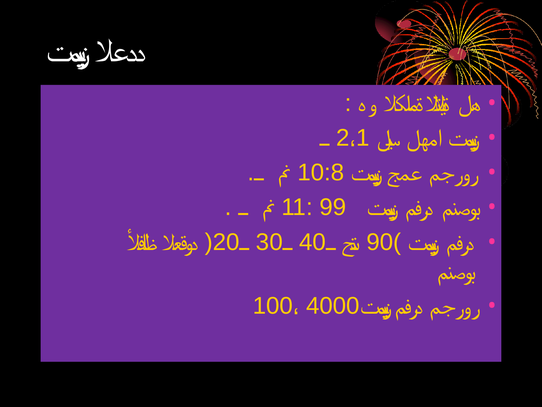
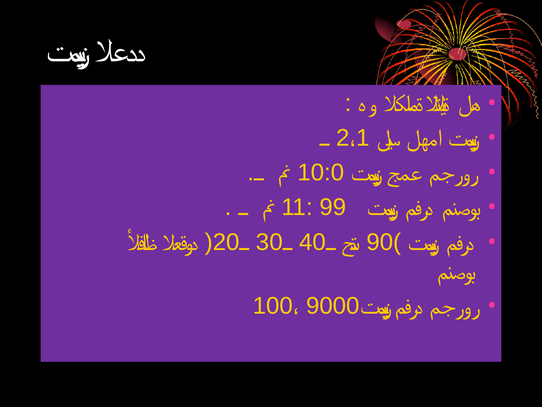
10:8: 10:8 -> 10:0 (321, 172)
4000: 4000 -> 9000 (333, 305)
